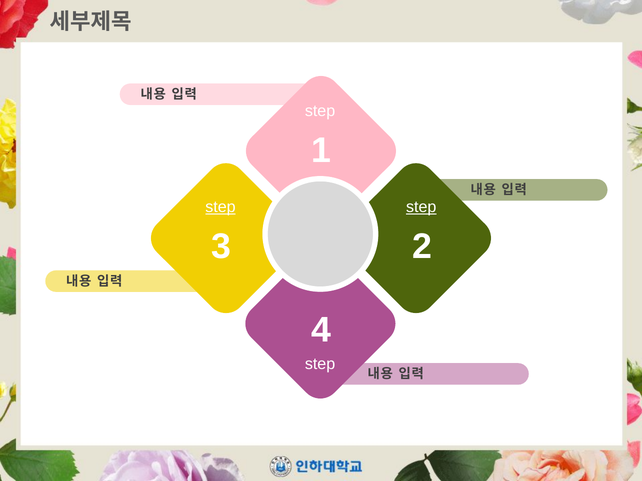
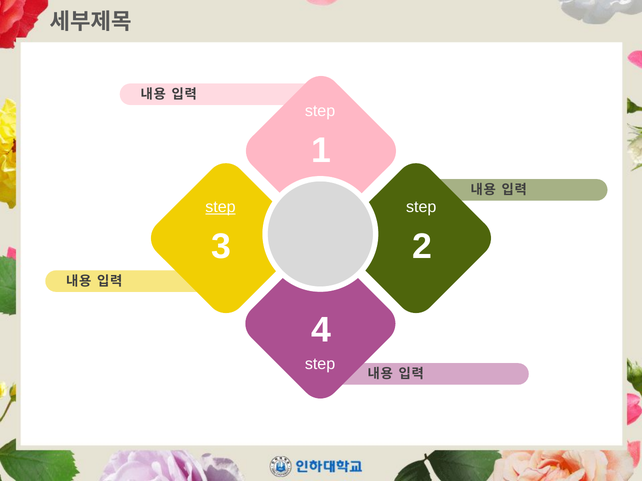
step underline: present -> none (421, 207)
